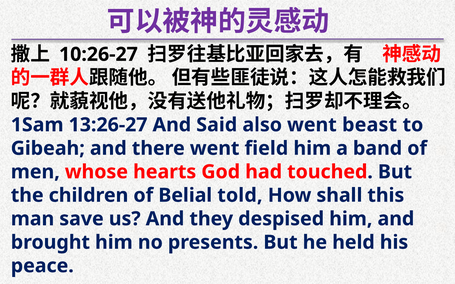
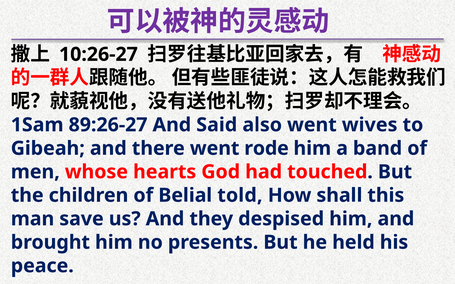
13:26-27: 13:26-27 -> 89:26-27 (108, 125)
beast: beast -> wives (370, 125)
field: field -> rode (267, 149)
